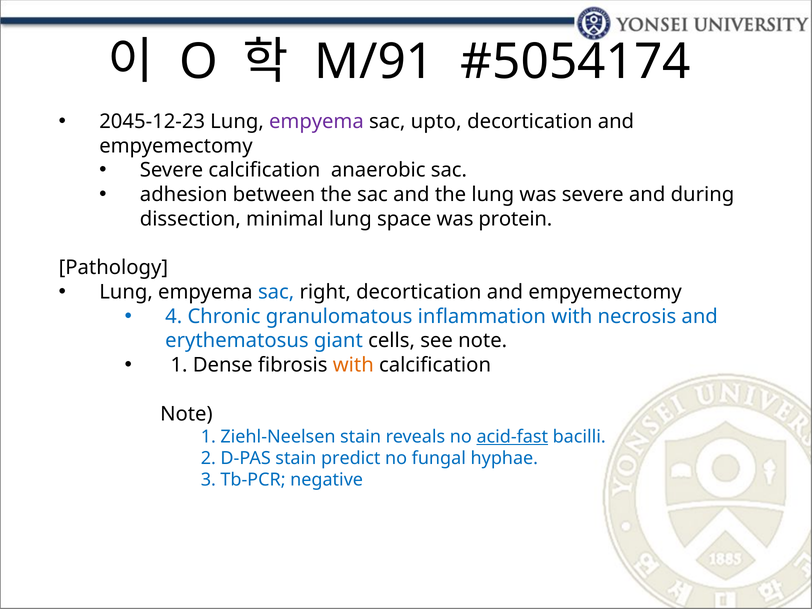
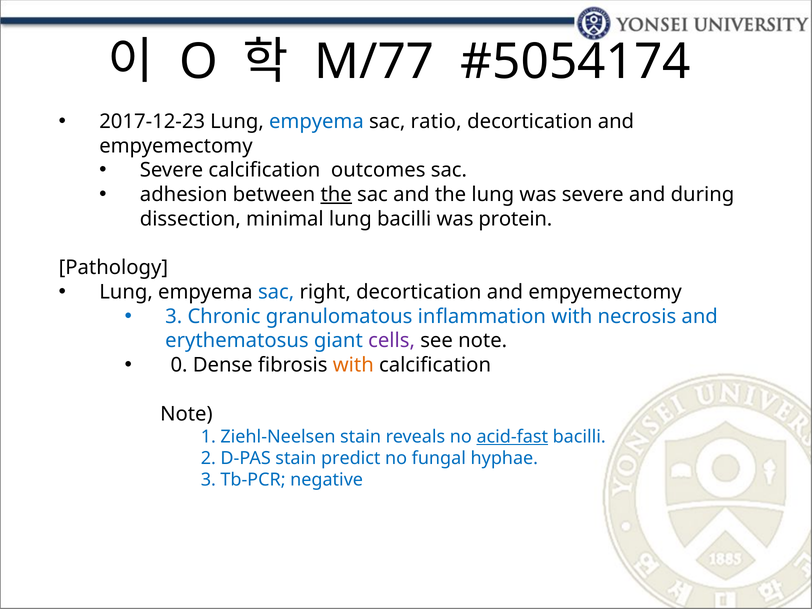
M/91: M/91 -> M/77 (374, 62)
2045-12-23: 2045-12-23 -> 2017-12-23 (152, 122)
empyema colour: purple -> blue (316, 122)
upto: upto -> ratio (436, 122)
anaerobic: anaerobic -> outcomes (378, 170)
the underline: none -> present (336, 195)
lung space: space -> bacilli (404, 219)
4: 4 -> 3 (174, 316)
cells colour: black -> purple (392, 341)
1: 1 -> 0 (179, 365)
